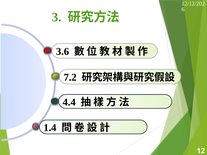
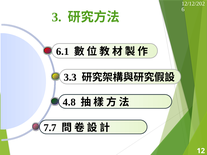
3.6: 3.6 -> 6.1 (63, 52)
7.2: 7.2 -> 3.3 (70, 77)
4.4: 4.4 -> 4.8 (69, 102)
1.4: 1.4 -> 7.7 (50, 128)
